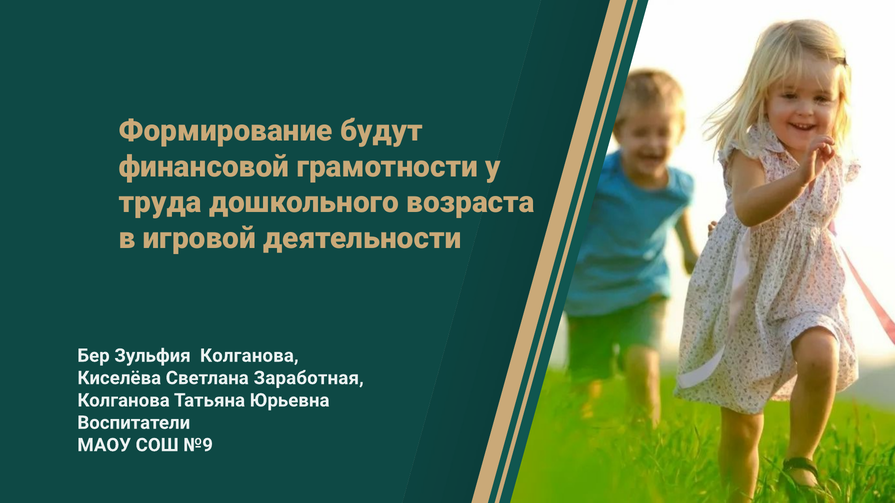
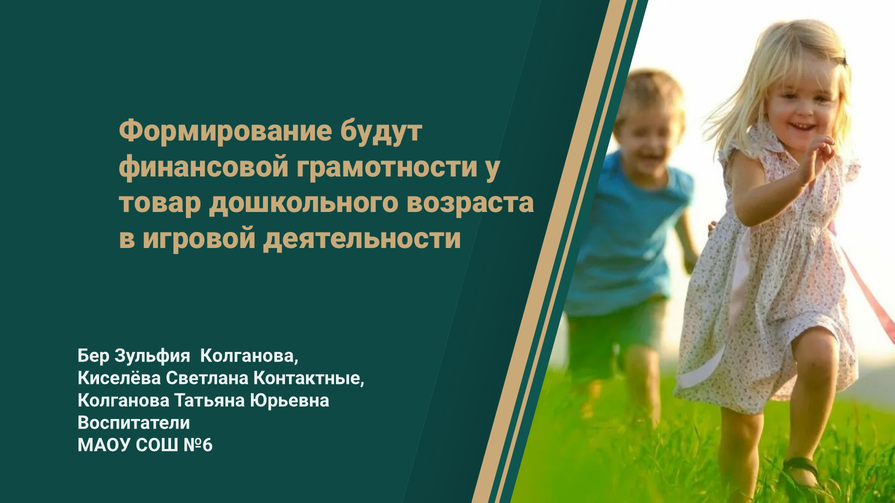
труда: труда -> товар (160, 203)
Заработная: Заработная -> Контактные (309, 378)
№9: №9 -> №6 (198, 445)
